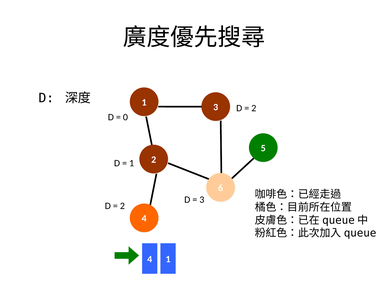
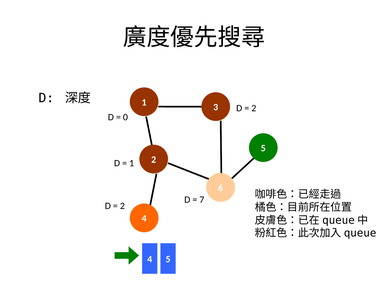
3: 3 -> 7 (202, 200)
4 1: 1 -> 5 (168, 259)
